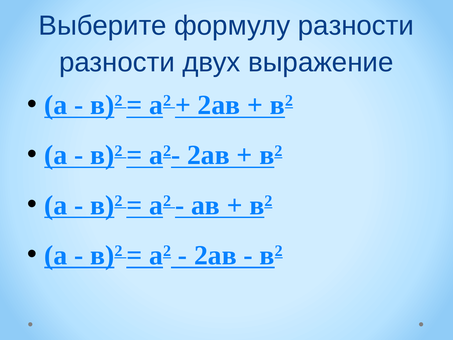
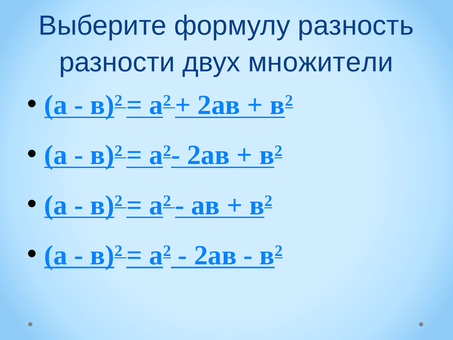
формулу разности: разности -> разность (356, 26)
выражение: выражение -> множители (321, 62)
